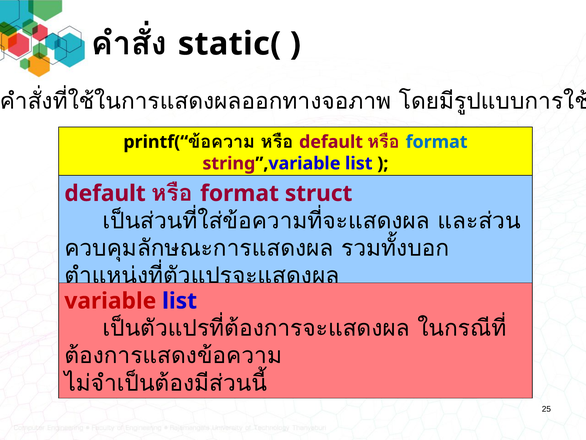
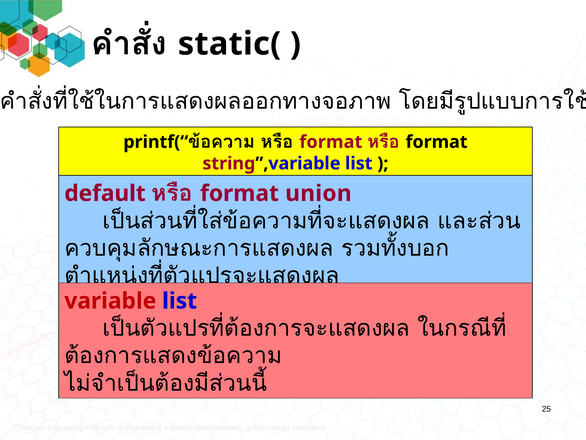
default: default -> format (331, 142)
format colour: blue -> black (437, 142)
struct: struct -> union (318, 193)
